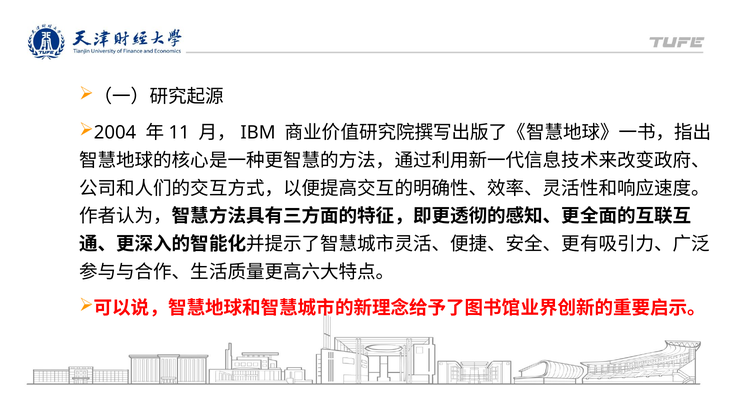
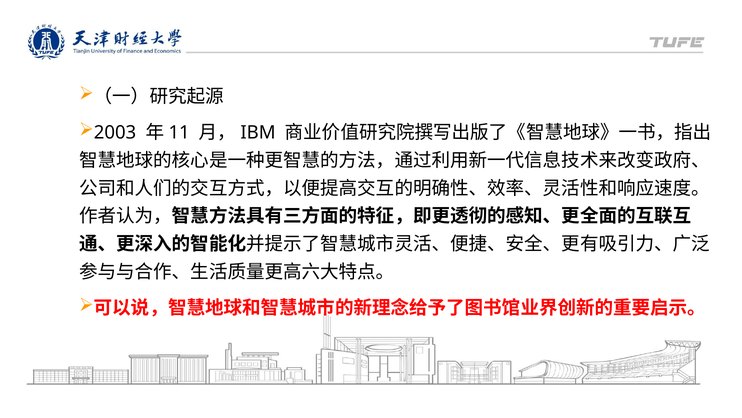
2004: 2004 -> 2003 (115, 133)
